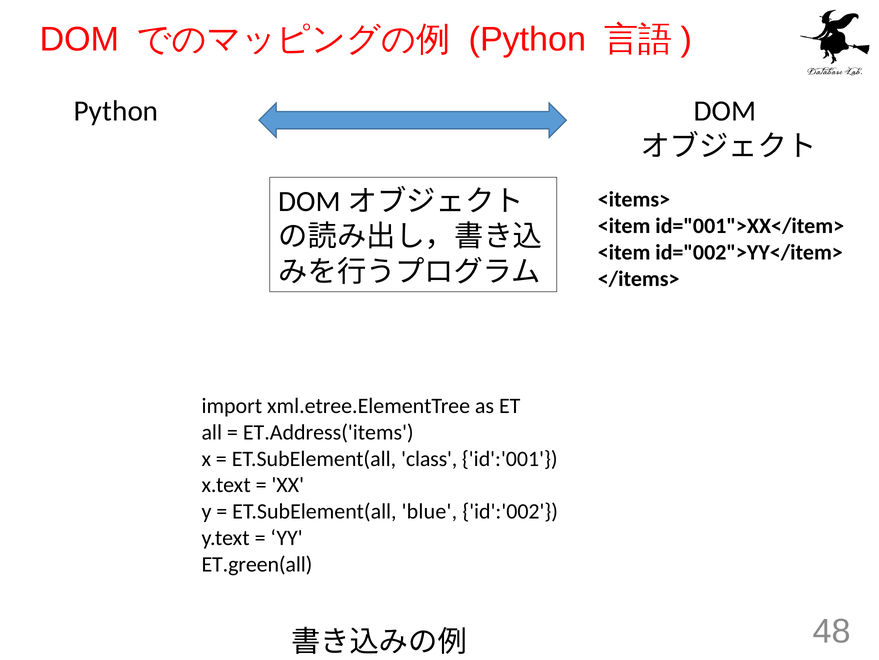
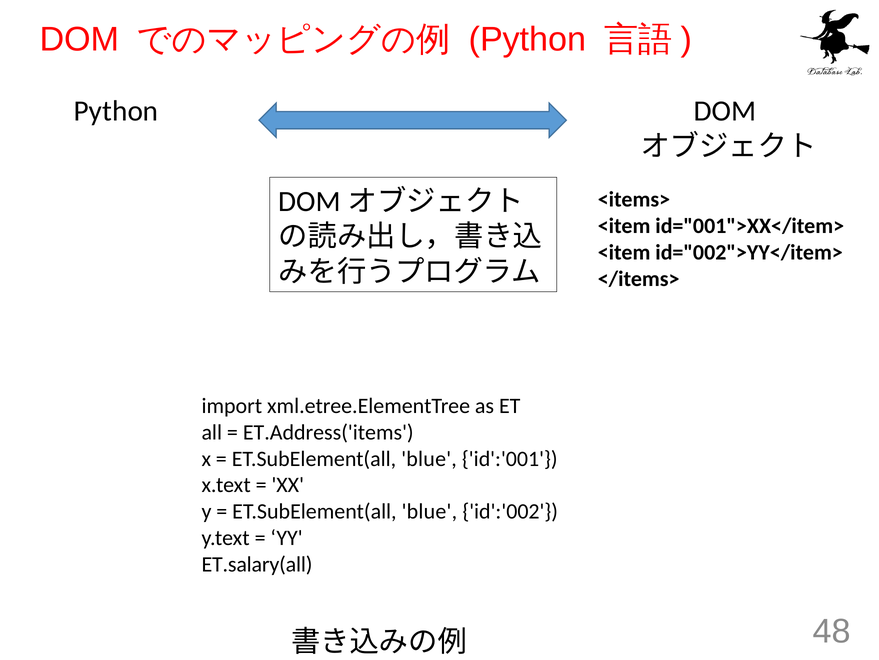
class: class -> blue (429, 458)
ET.green(all: ET.green(all -> ET.salary(all (257, 564)
